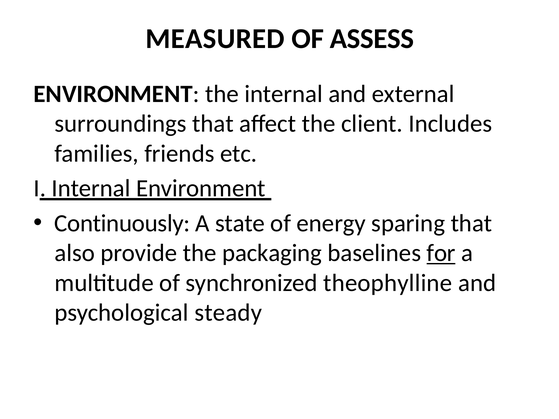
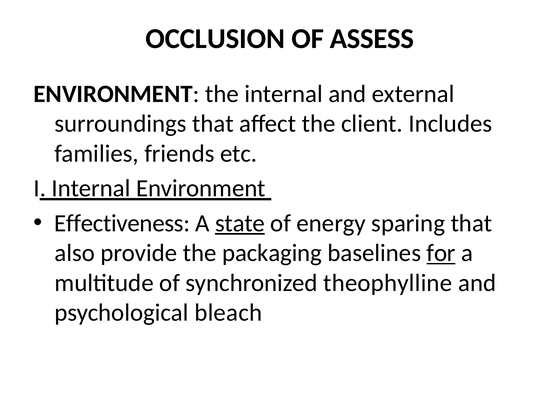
MEASURED: MEASURED -> OCCLUSION (215, 39)
Continuously: Continuously -> Effectiveness (122, 223)
state underline: none -> present (240, 223)
steady: steady -> bleach (228, 313)
